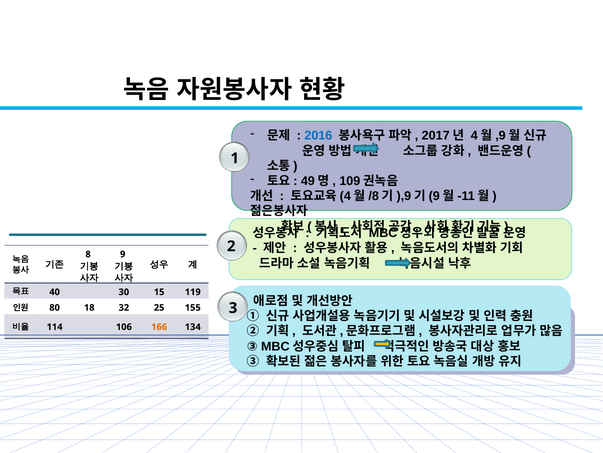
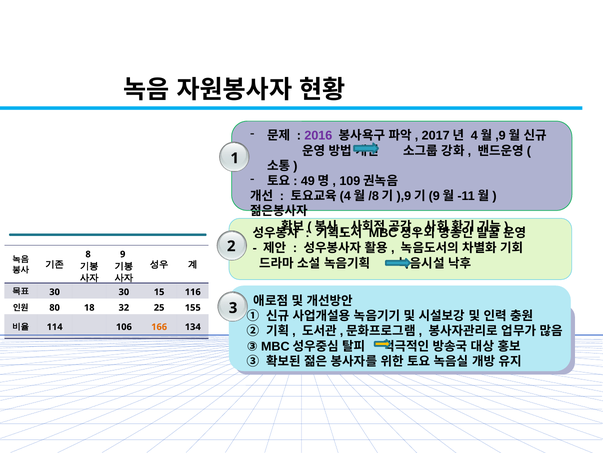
2016 colour: blue -> purple (318, 136)
40: 40 -> 30 (55, 292)
119: 119 -> 116 (193, 292)
